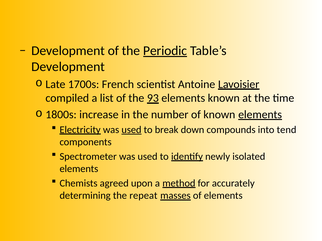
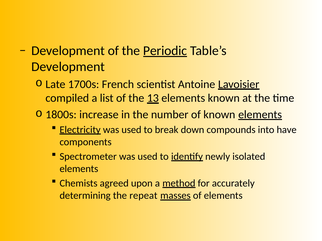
93: 93 -> 13 (153, 98)
used underline: present -> none (131, 130)
tend: tend -> have (287, 130)
